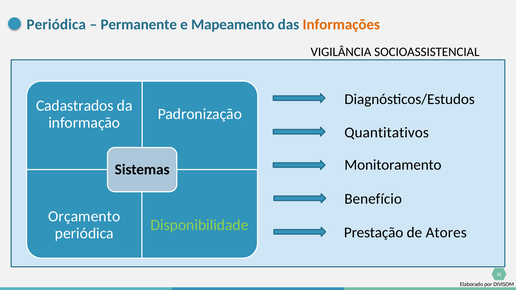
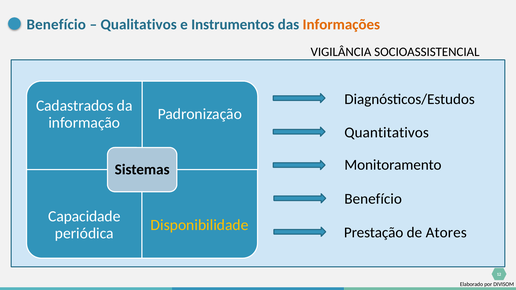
Periódica: Periódica -> Benefício (56, 25)
Permanente: Permanente -> Qualitativos (139, 25)
Mapeamento: Mapeamento -> Instrumentos (233, 25)
Orçamento: Orçamento -> Capacidade (84, 217)
Disponibilidade colour: light green -> yellow (200, 225)
